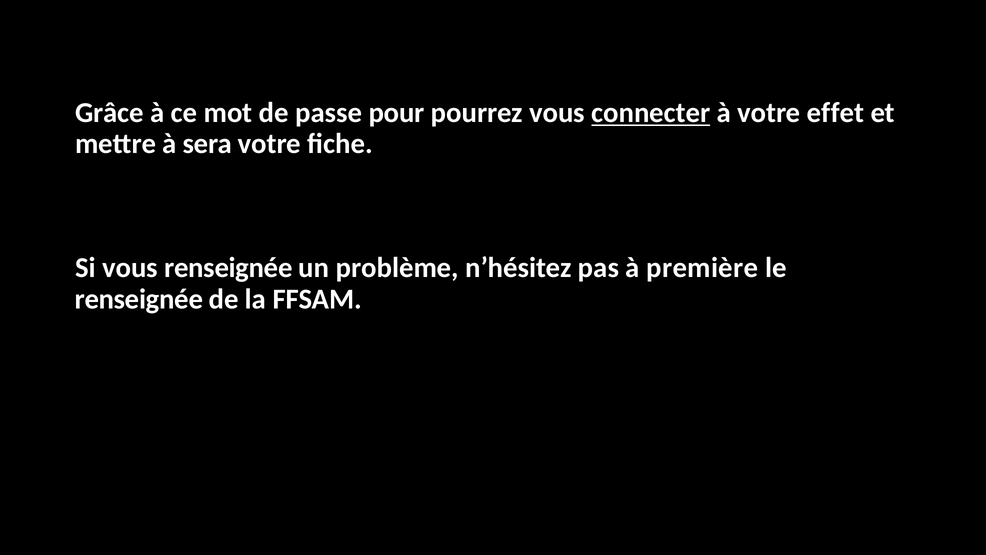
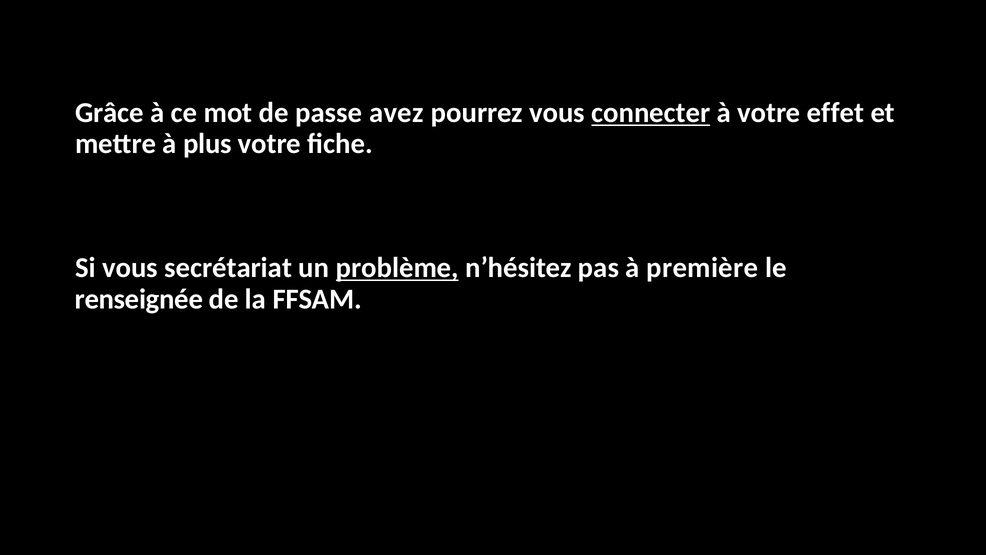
pour: pour -> avez (396, 113)
sera: sera -> plus (207, 144)
vous renseignée: renseignée -> secrétariat (228, 268)
problème underline: none -> present (397, 268)
